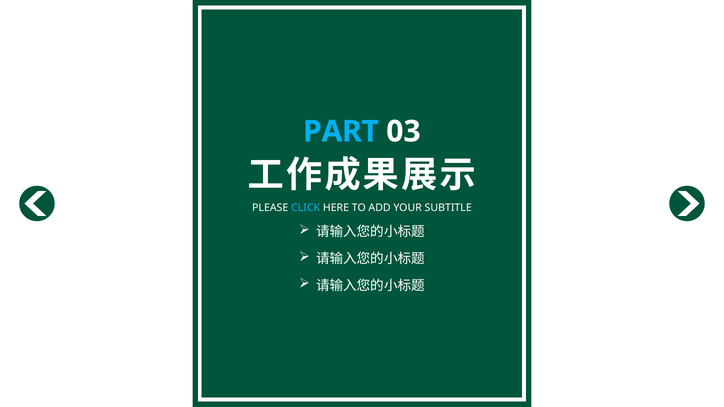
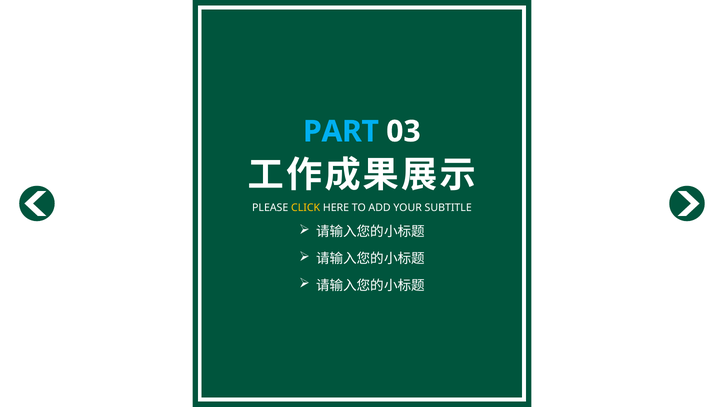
CLICK colour: light blue -> yellow (306, 208)
